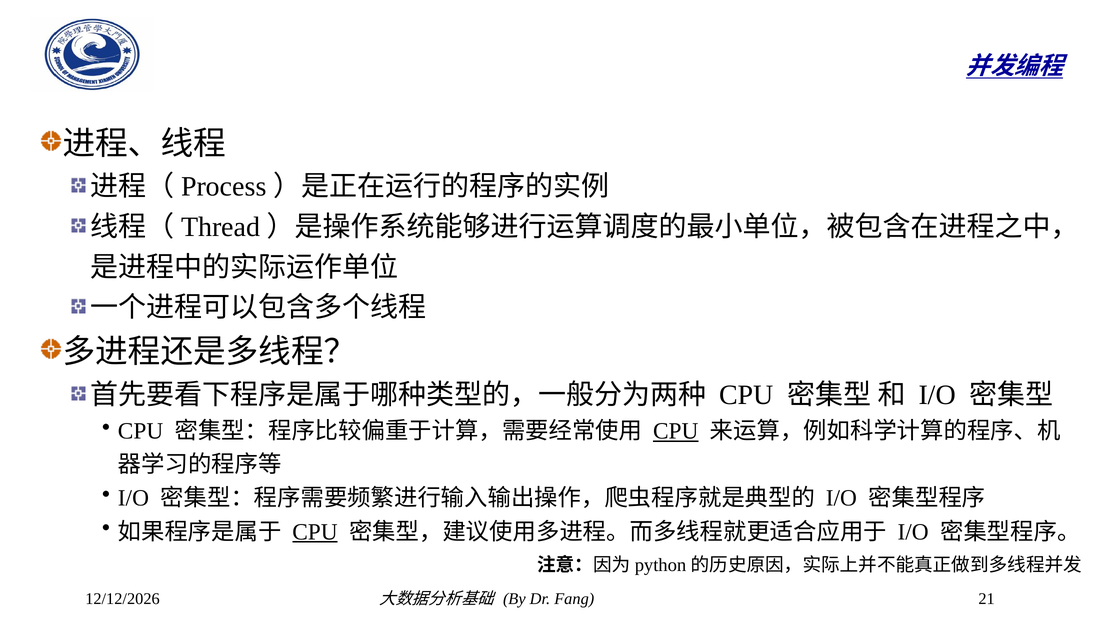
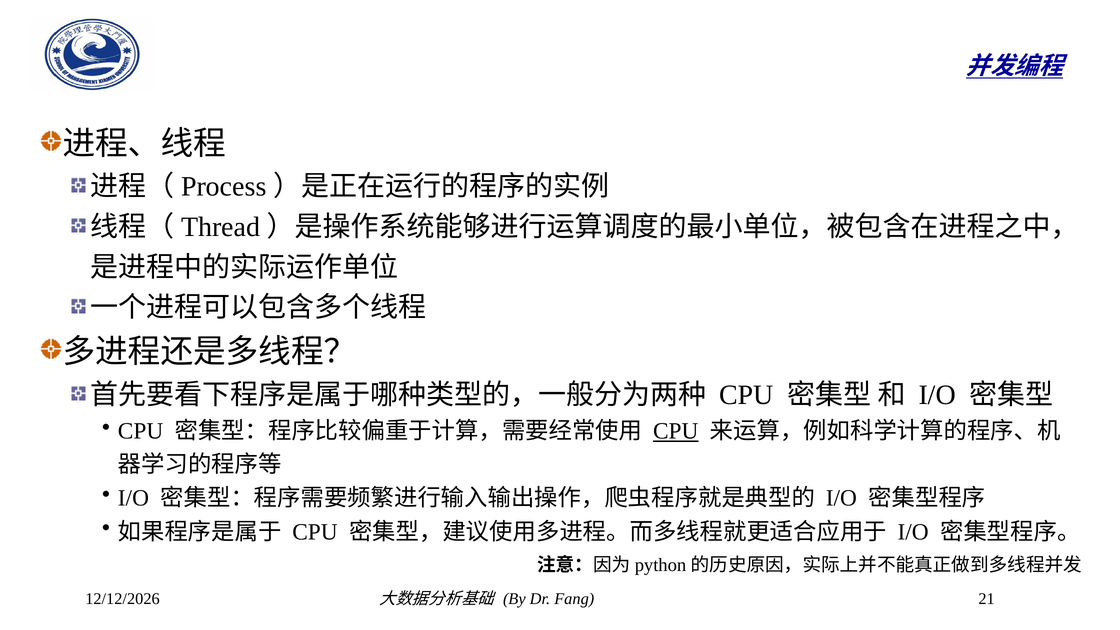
CPU underline: present -> none (315, 532)
